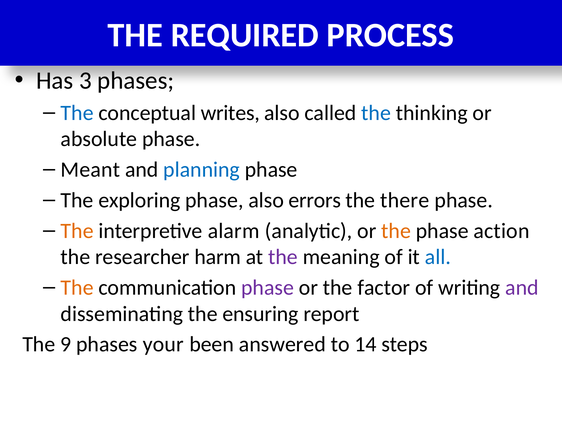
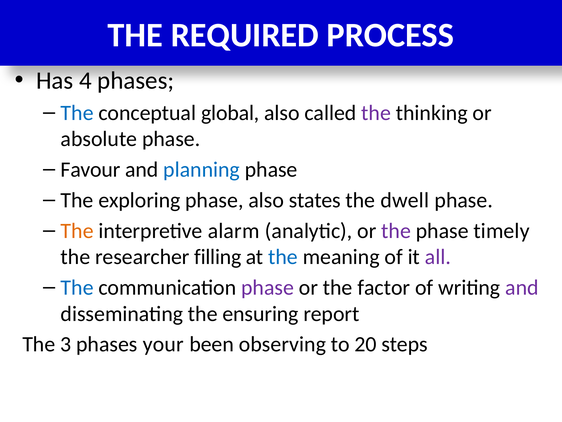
3: 3 -> 4 (85, 80)
writes: writes -> global (230, 113)
the colour: blue -> purple (376, 113)
Meant: Meant -> Favour (91, 169)
errors: errors -> states (315, 200)
there: there -> dwell (405, 200)
the colour: orange -> purple (396, 231)
action: action -> timely (502, 231)
harm: harm -> filling (218, 257)
the colour: purple -> blue (283, 257)
all colour: blue -> purple (438, 257)
The colour: orange -> blue (77, 287)
9: 9 -> 3 (66, 344)
answered: answered -> observing (282, 344)
14: 14 -> 20 (366, 344)
